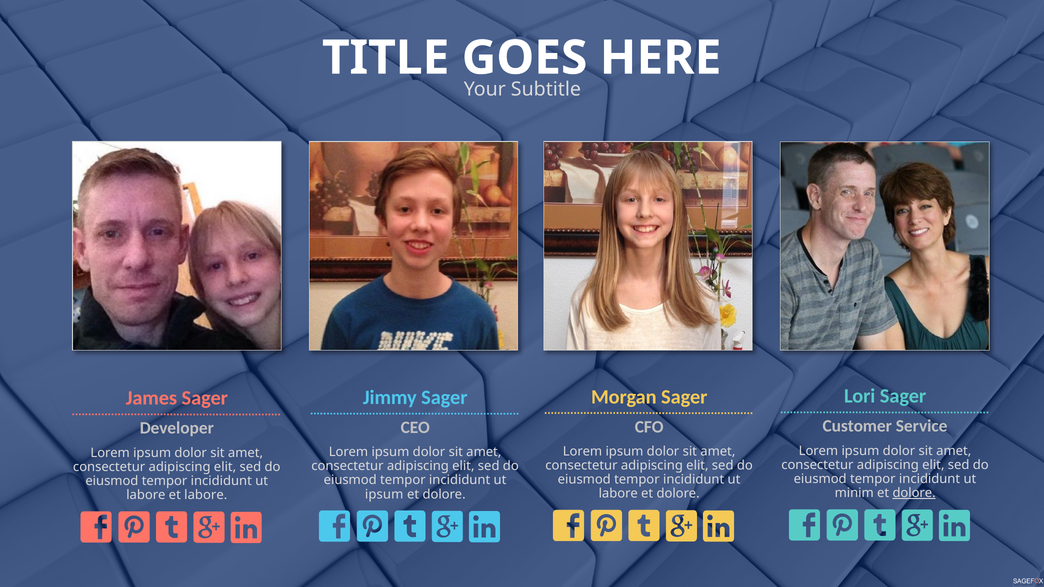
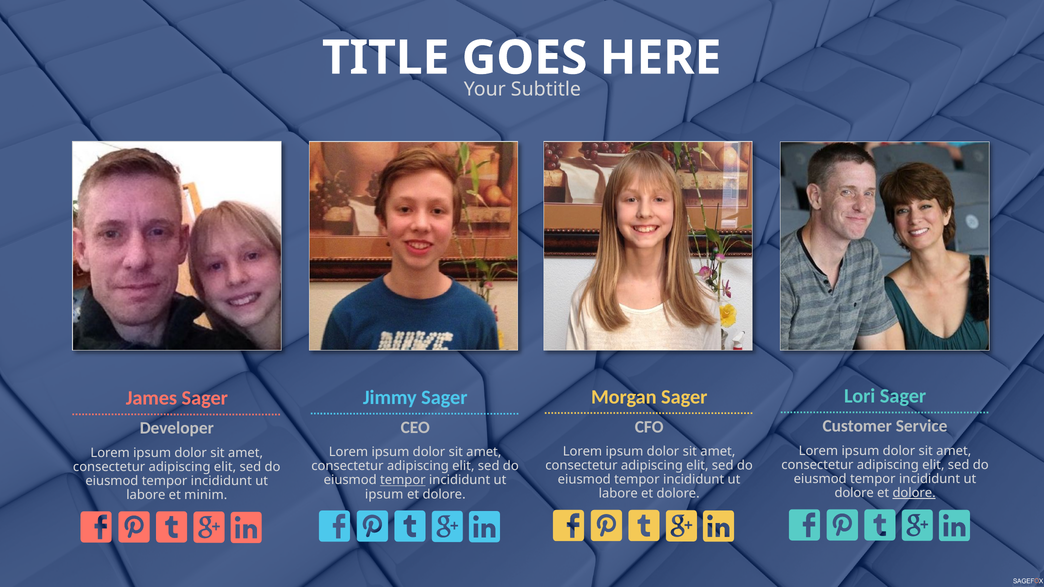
tempor underline: none -> present (403, 480)
minim: minim -> dolore (854, 493)
et labore: labore -> minim (206, 495)
